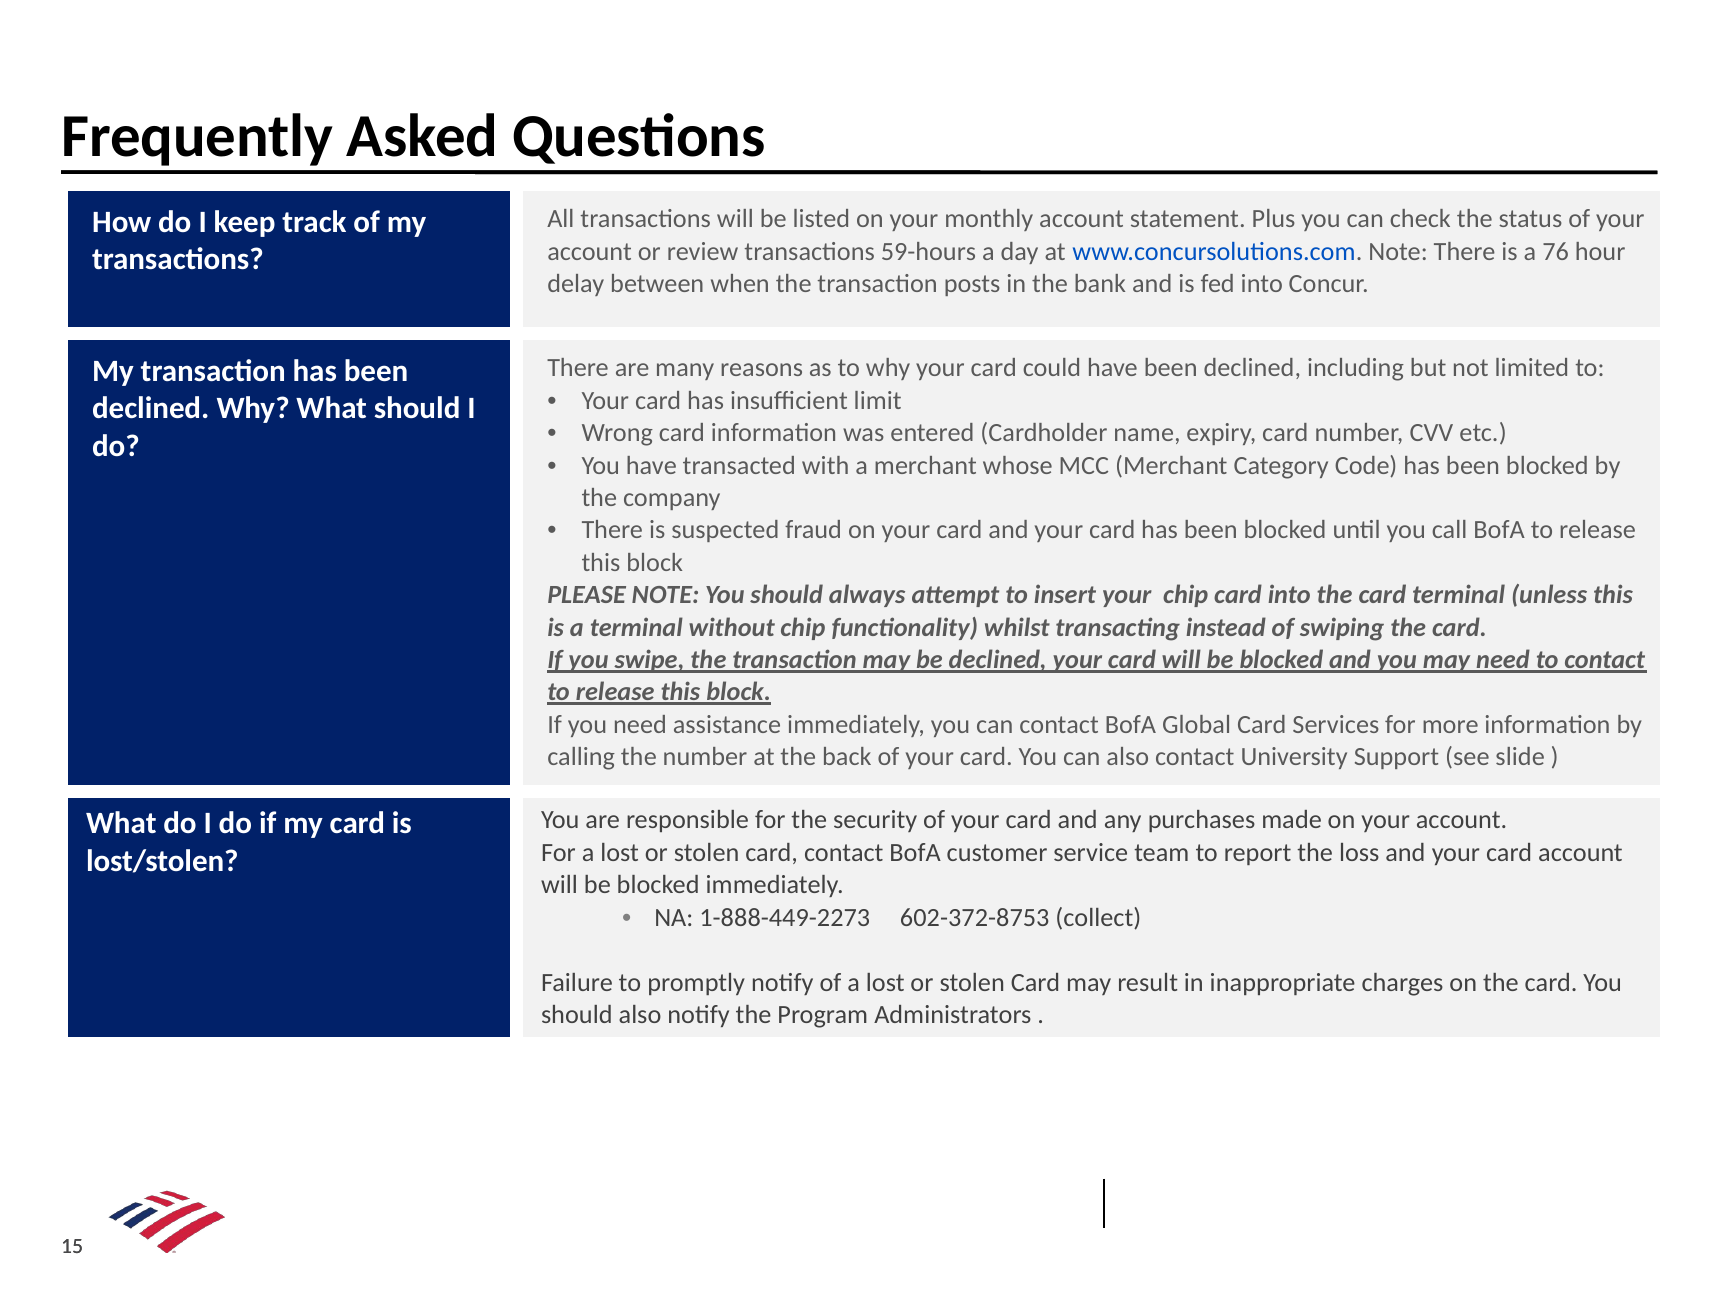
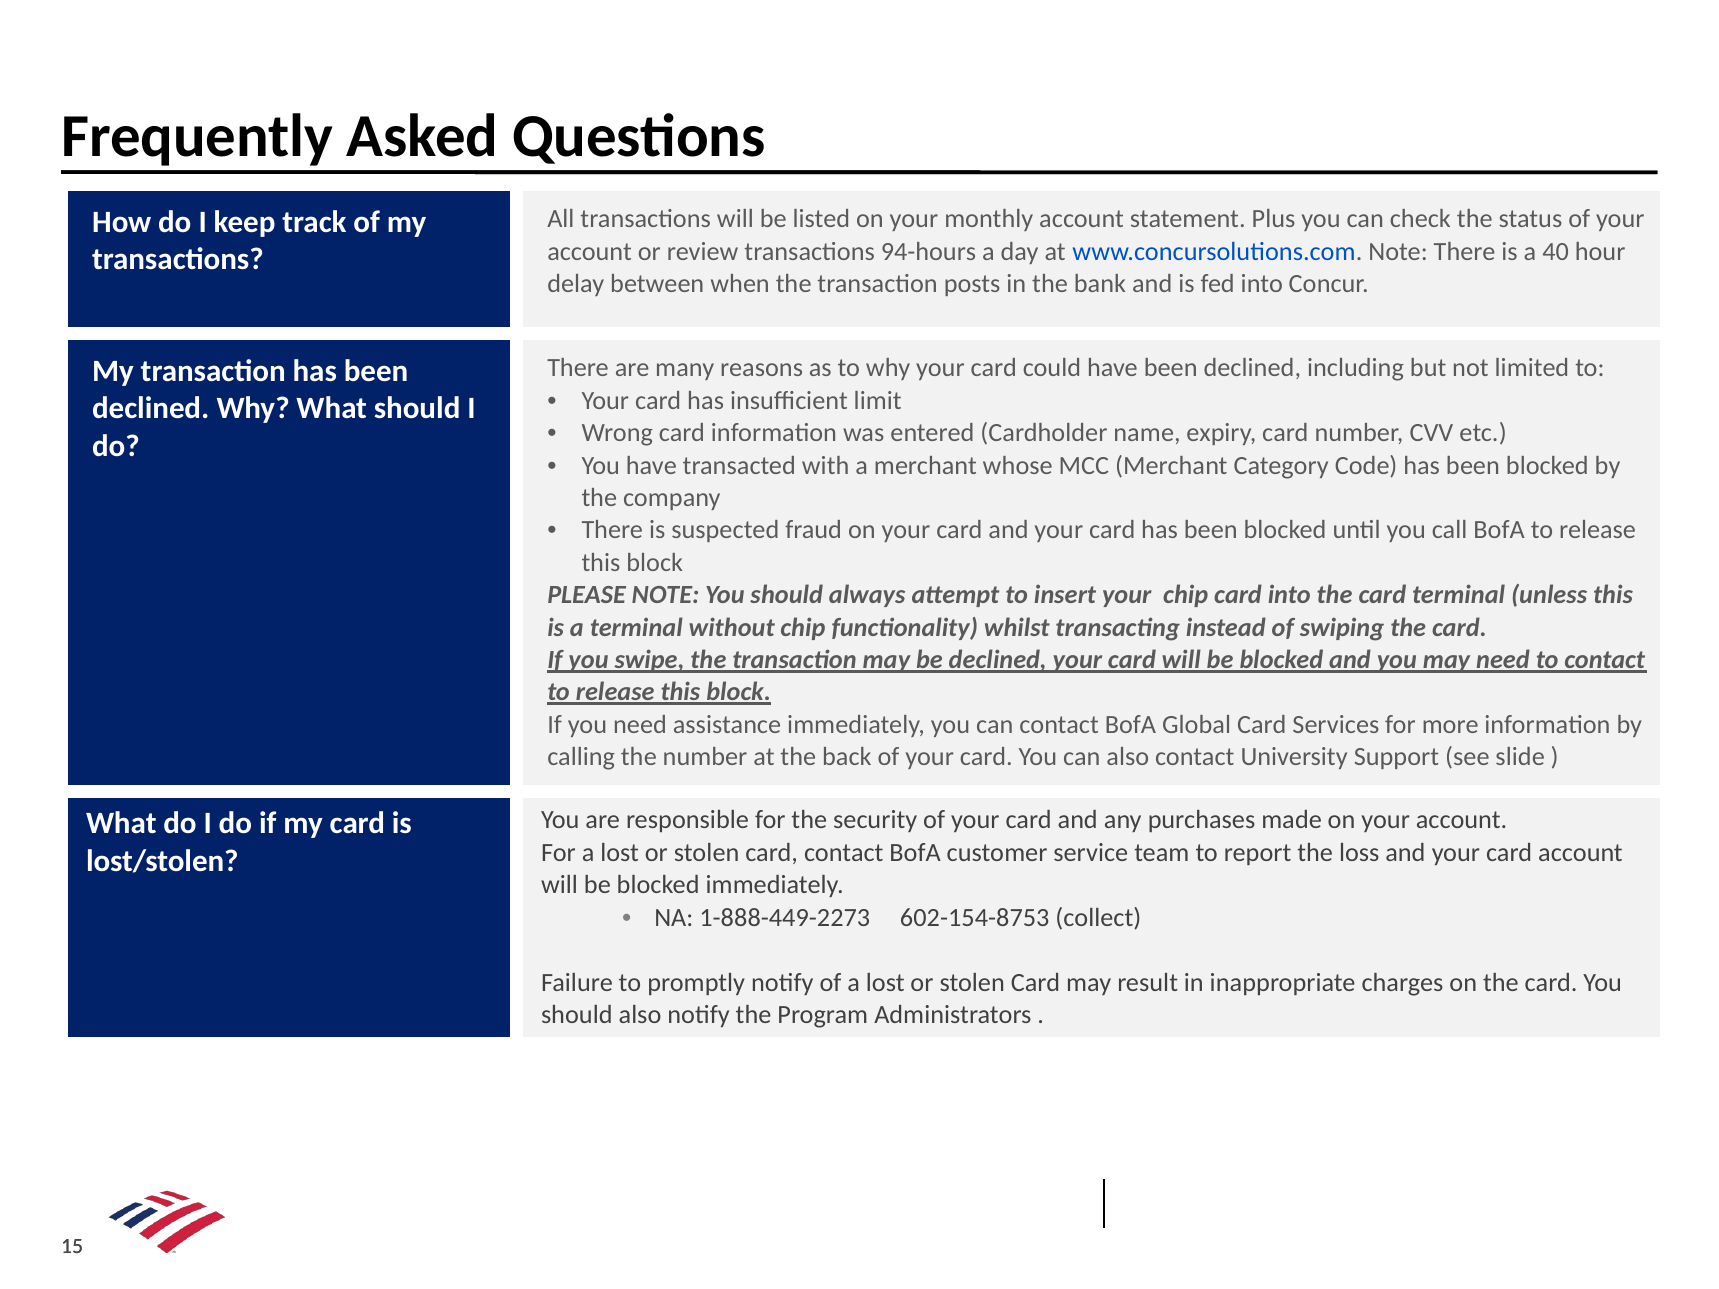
59-hours: 59-hours -> 94-hours (929, 252)
76: 76 -> 40 (1556, 252)
602-372-8753: 602-372-8753 -> 602-154-8753 (975, 918)
